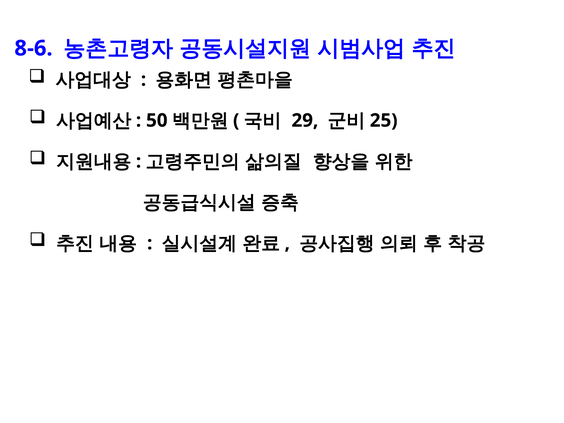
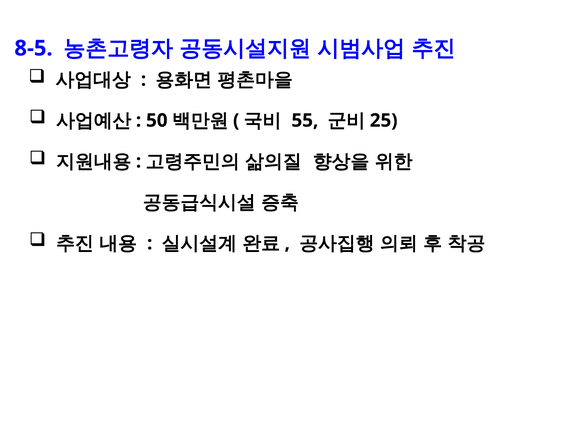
8-6: 8-6 -> 8-5 (33, 48)
29: 29 -> 55 (305, 120)
